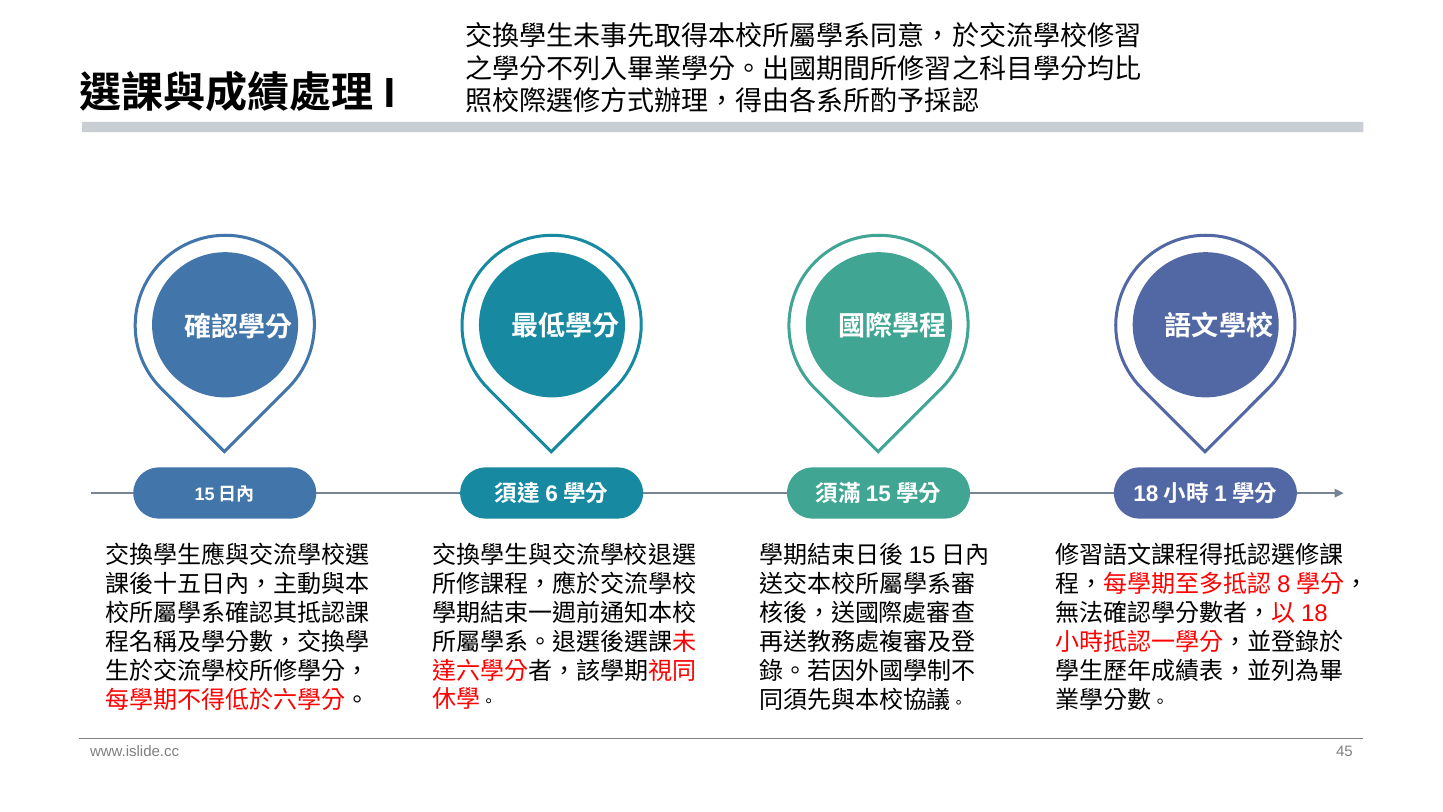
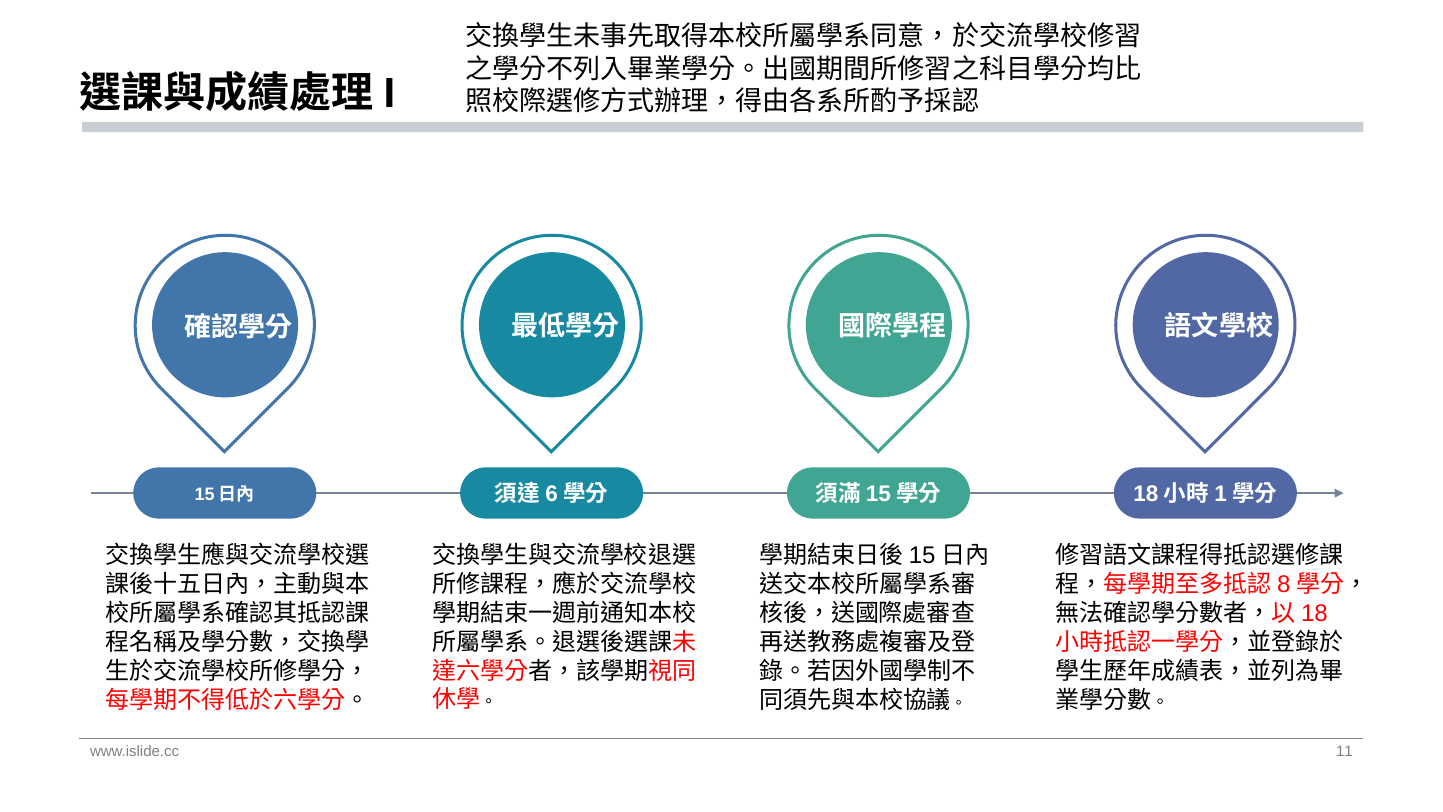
45: 45 -> 11 (1344, 752)
